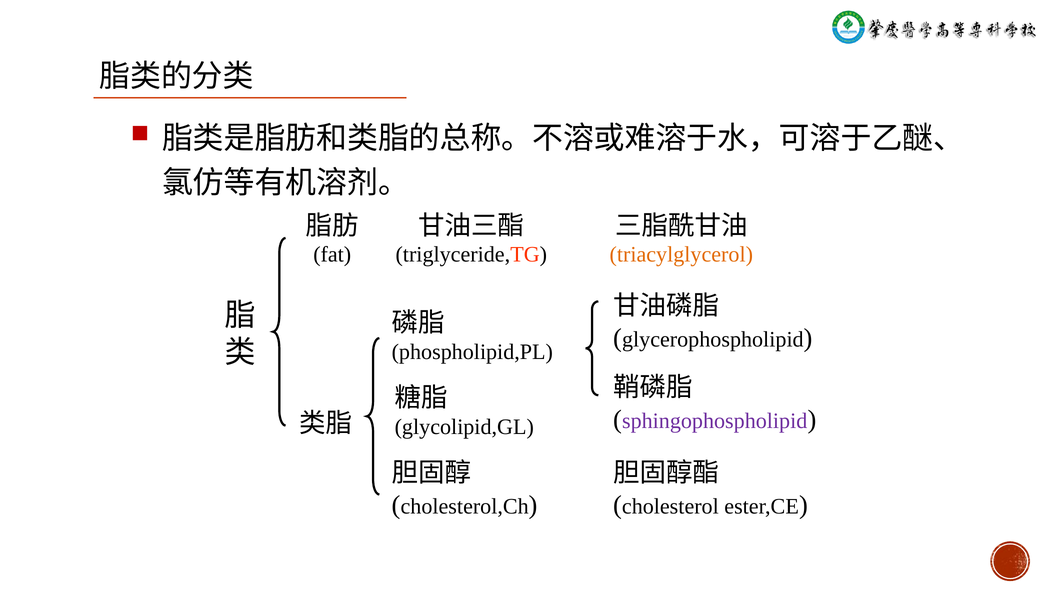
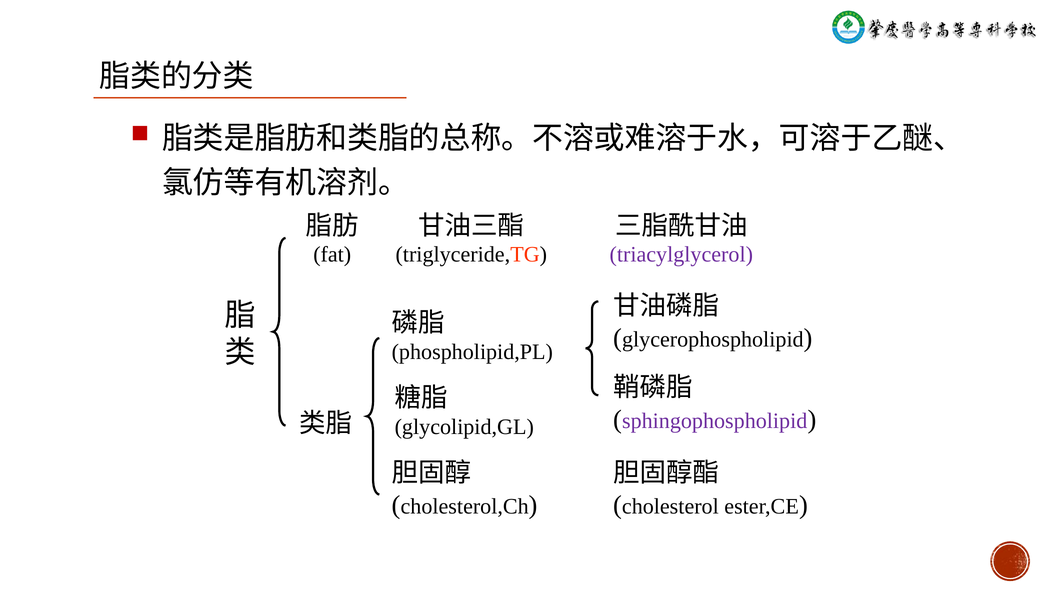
triacylglycerol colour: orange -> purple (681, 255)
